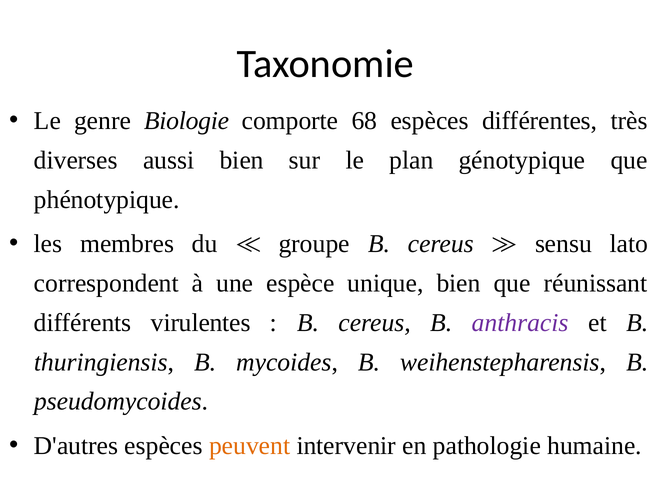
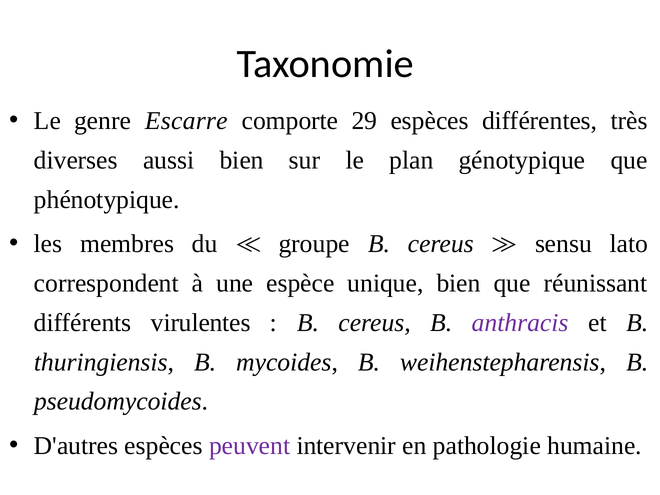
Biologie: Biologie -> Escarre (186, 121)
68: 68 -> 29 (365, 121)
peuvent colour: orange -> purple (250, 446)
